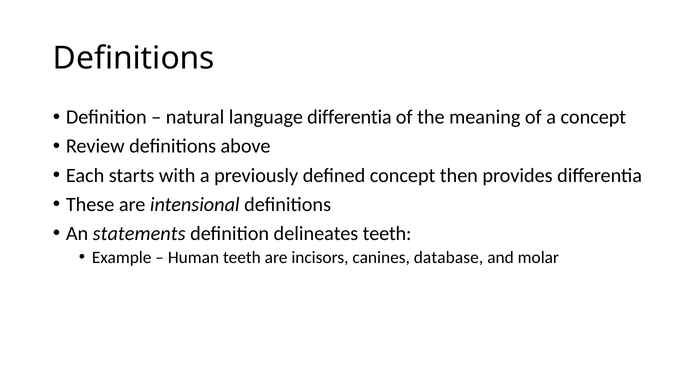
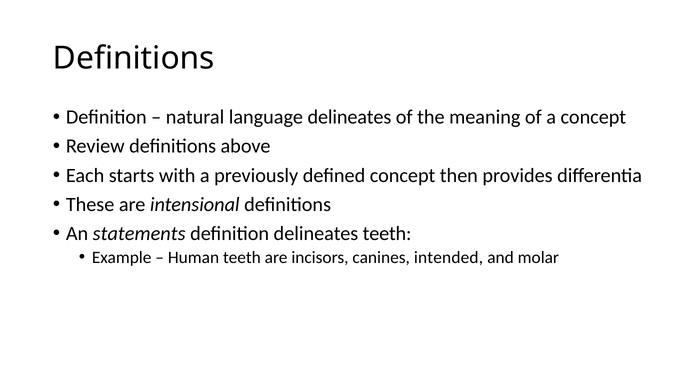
language differentia: differentia -> delineates (349, 117)
database: database -> intended (448, 258)
